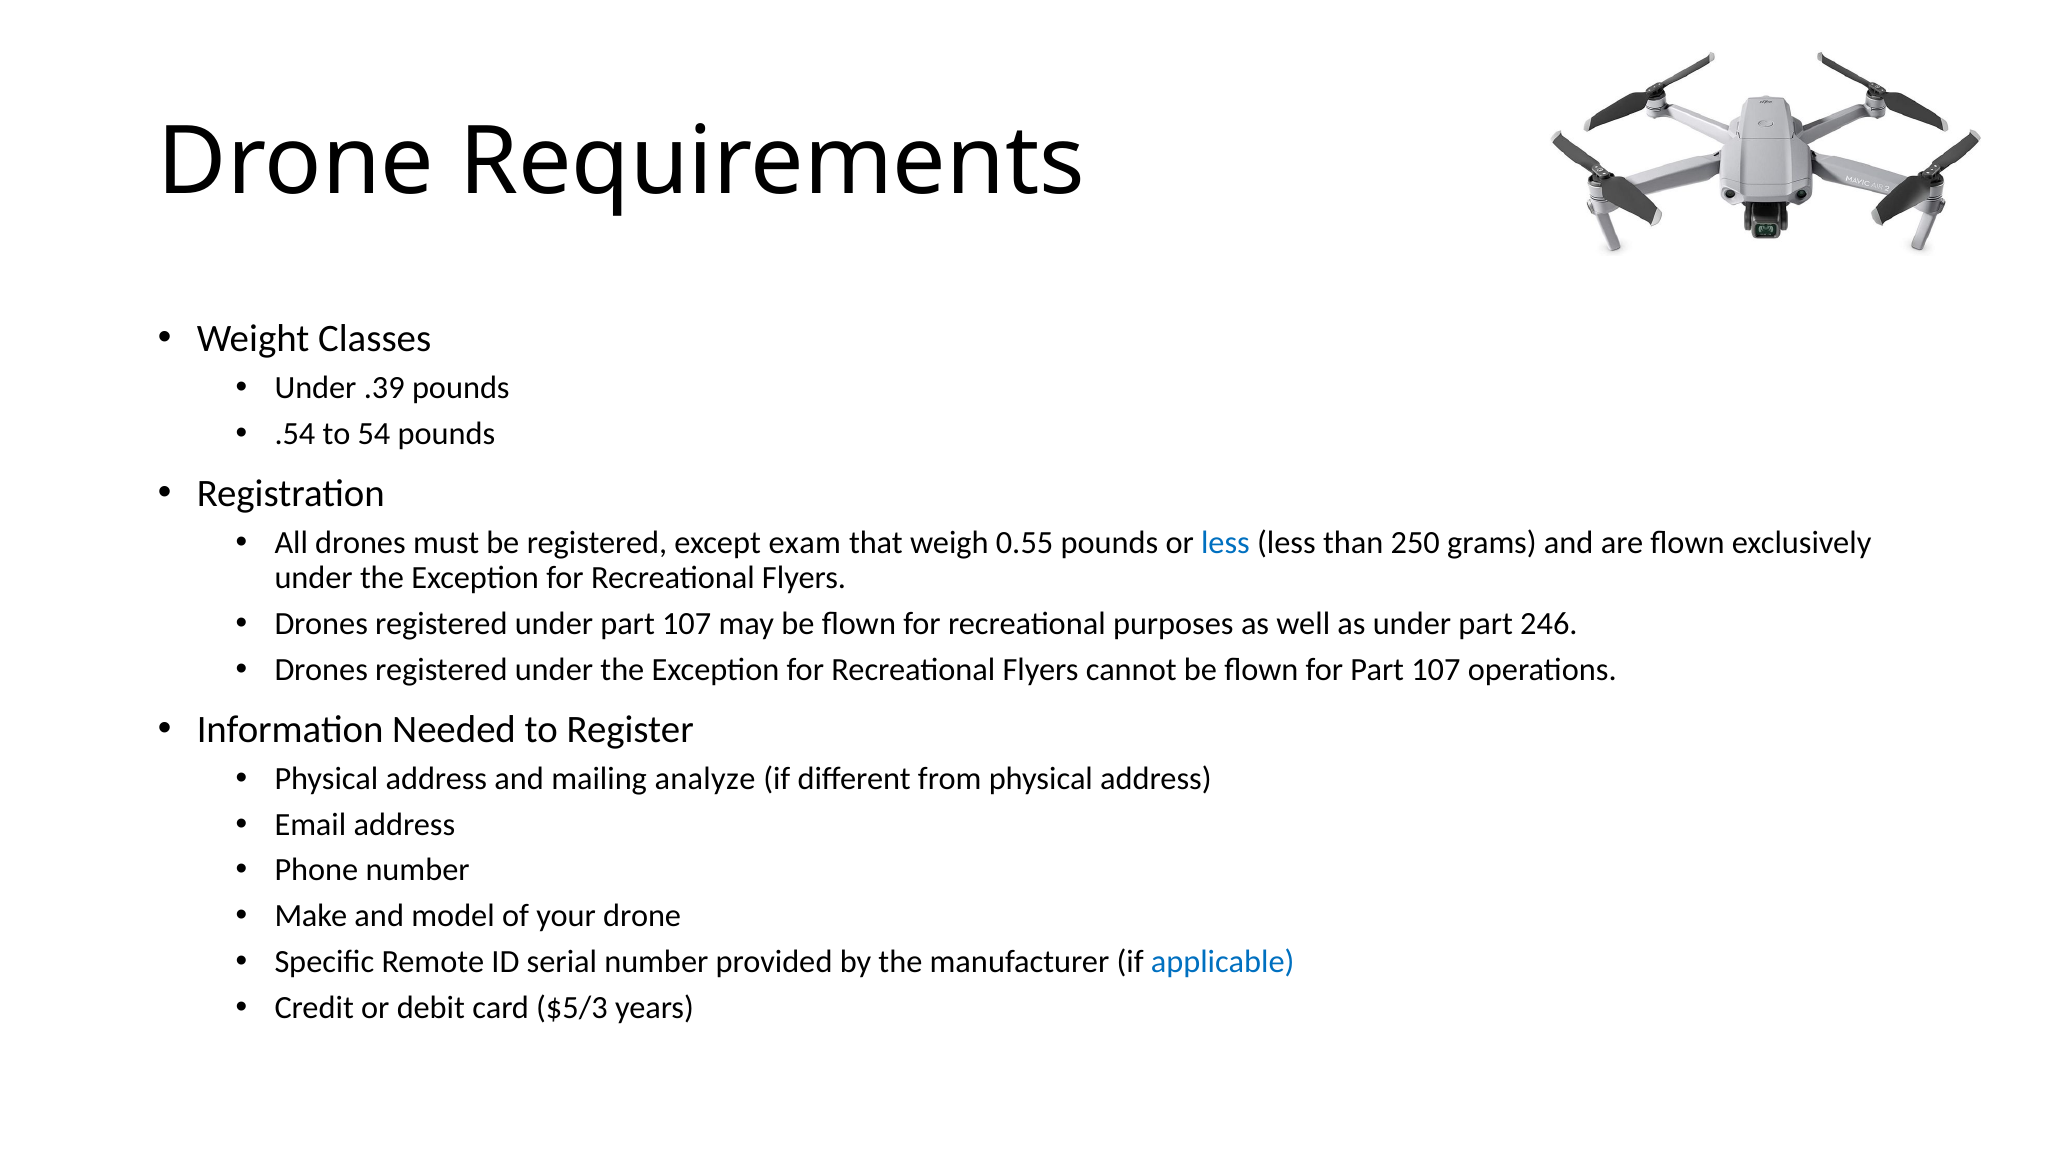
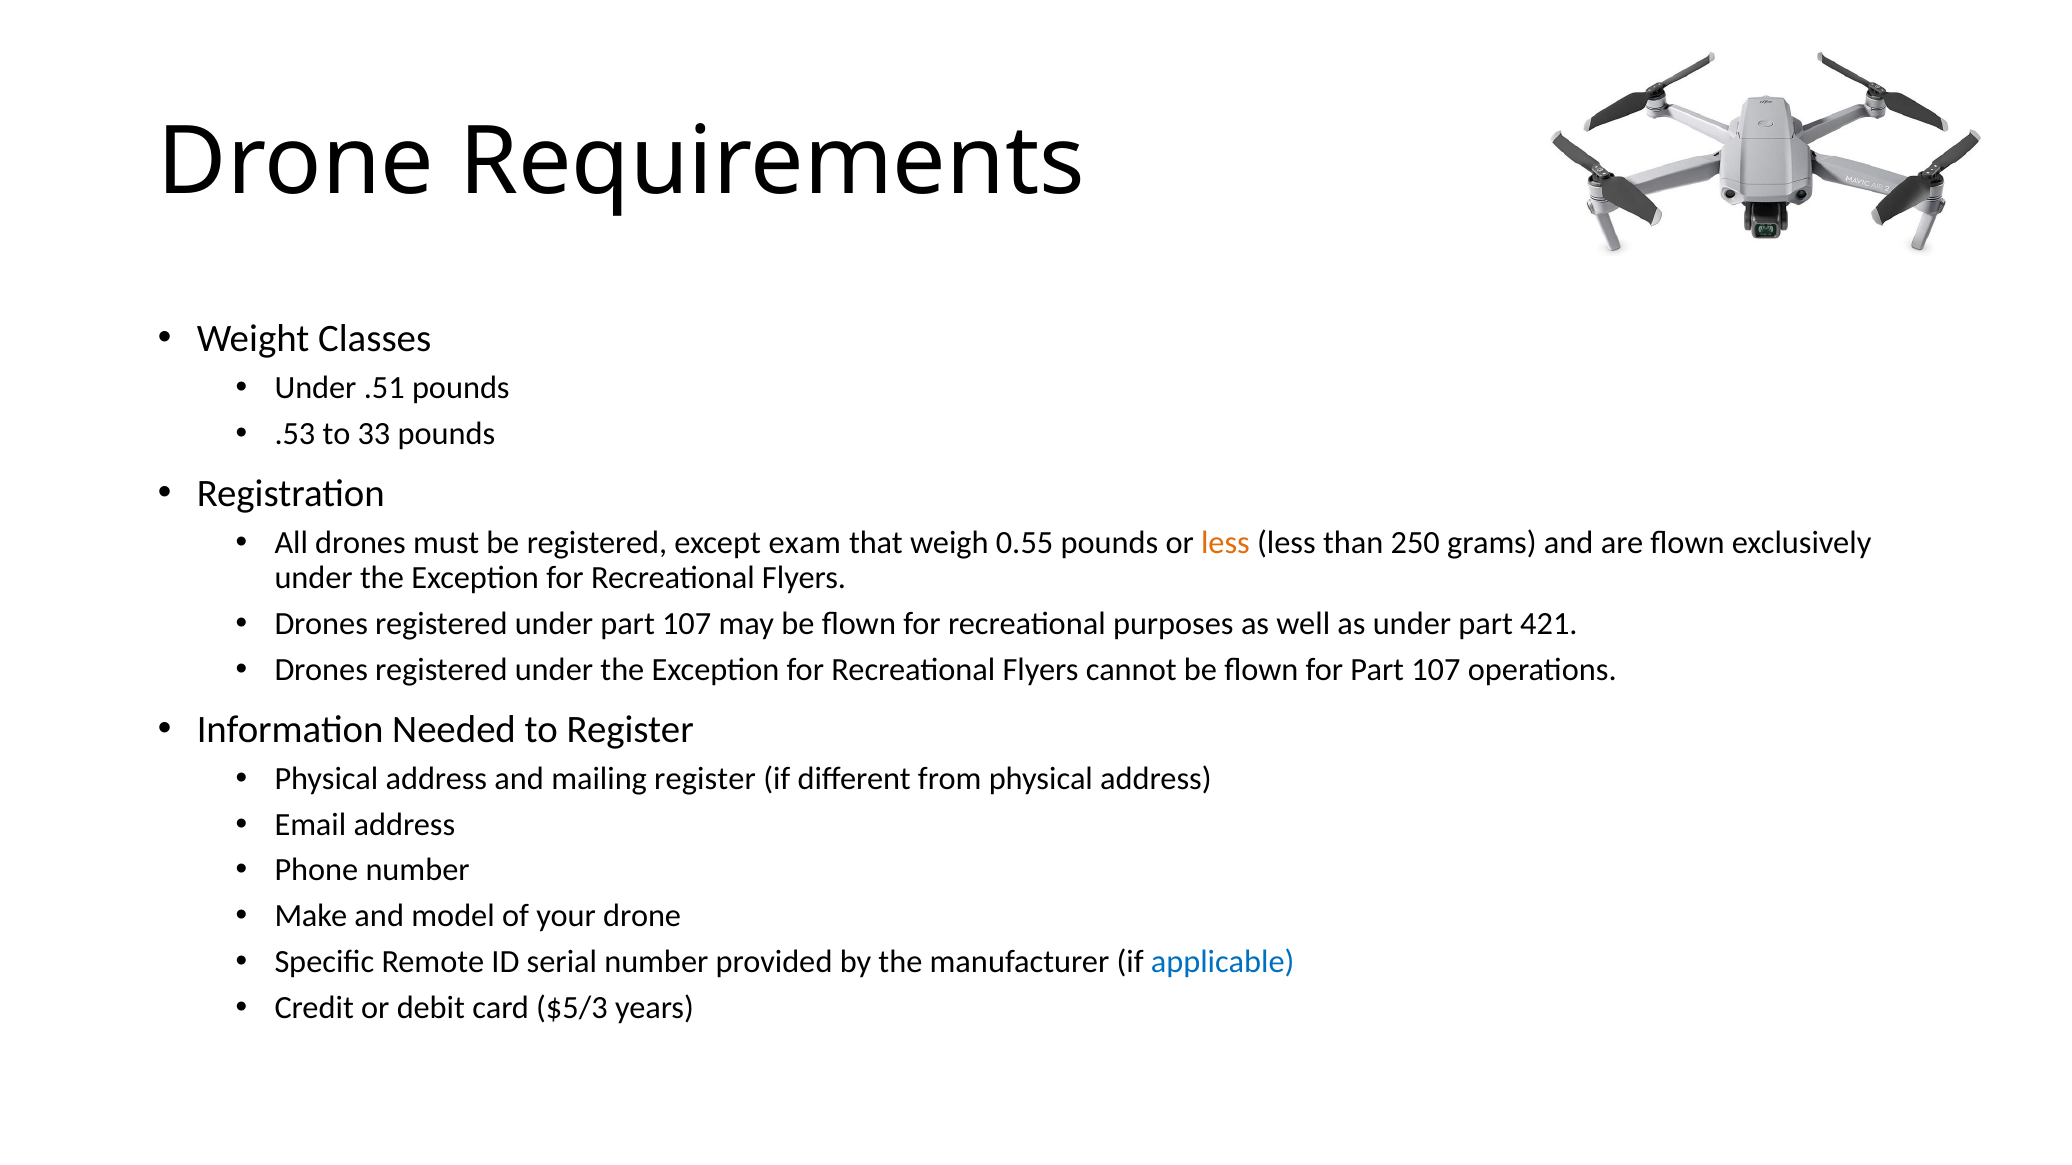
.39: .39 -> .51 (384, 388)
.54: .54 -> .53 (295, 434)
54: 54 -> 33 (374, 434)
less colour: blue -> orange (1225, 543)
246: 246 -> 421 (1549, 624)
mailing analyze: analyze -> register (705, 779)
